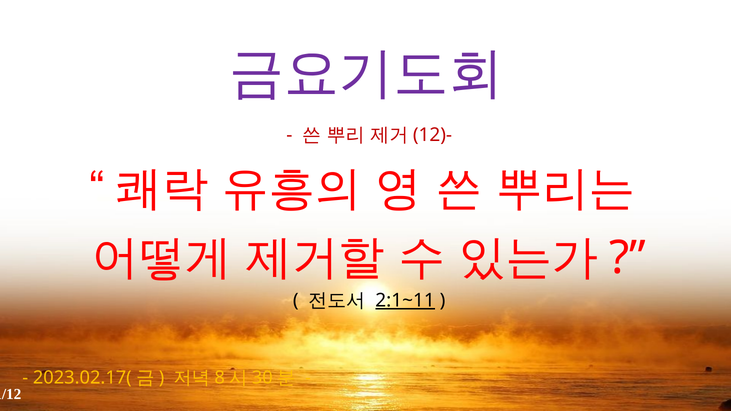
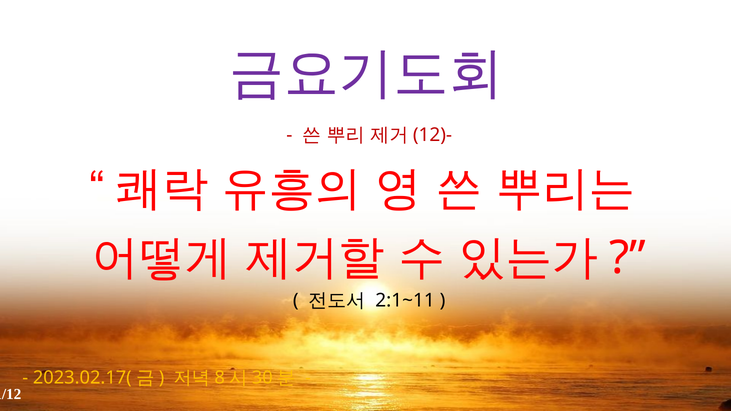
2:1~11 underline: present -> none (405, 301)
